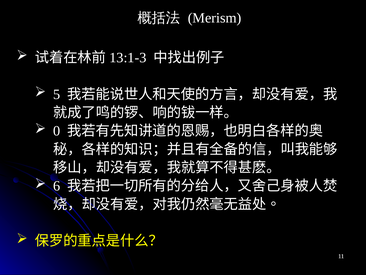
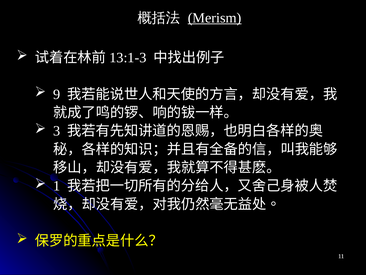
Merism underline: none -> present (215, 18)
5: 5 -> 9 (57, 94)
0: 0 -> 3 (57, 131)
6: 6 -> 1 (57, 186)
